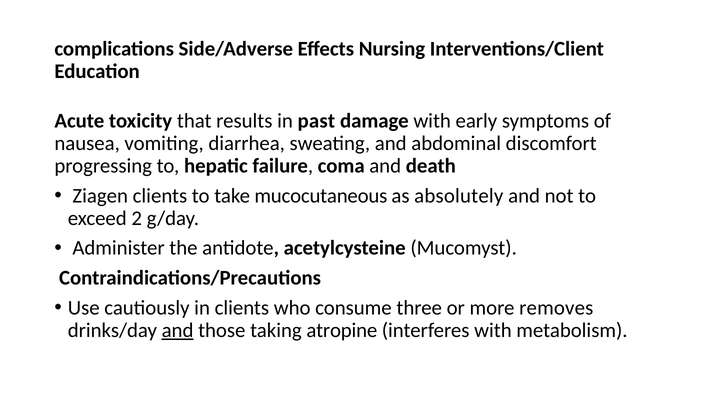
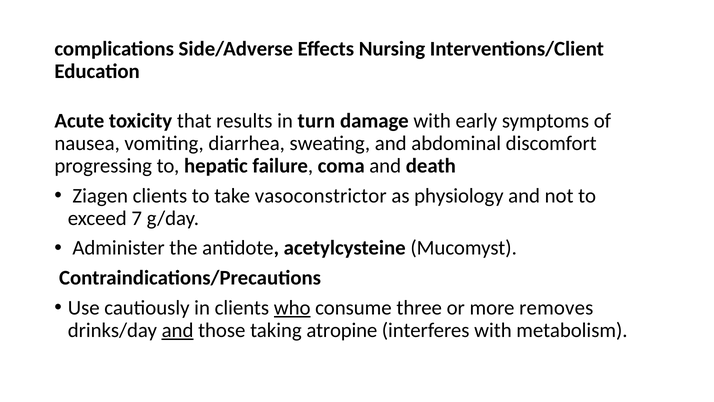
past: past -> turn (316, 121)
mucocutaneous: mucocutaneous -> vasoconstrictor (321, 195)
absolutely: absolutely -> physiology (459, 195)
2: 2 -> 7 (137, 218)
who underline: none -> present (292, 308)
